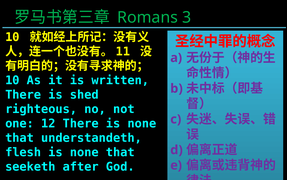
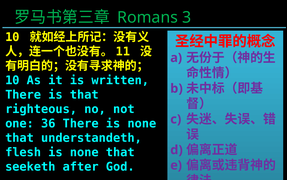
is shed: shed -> that (84, 94)
12: 12 -> 36 (48, 123)
